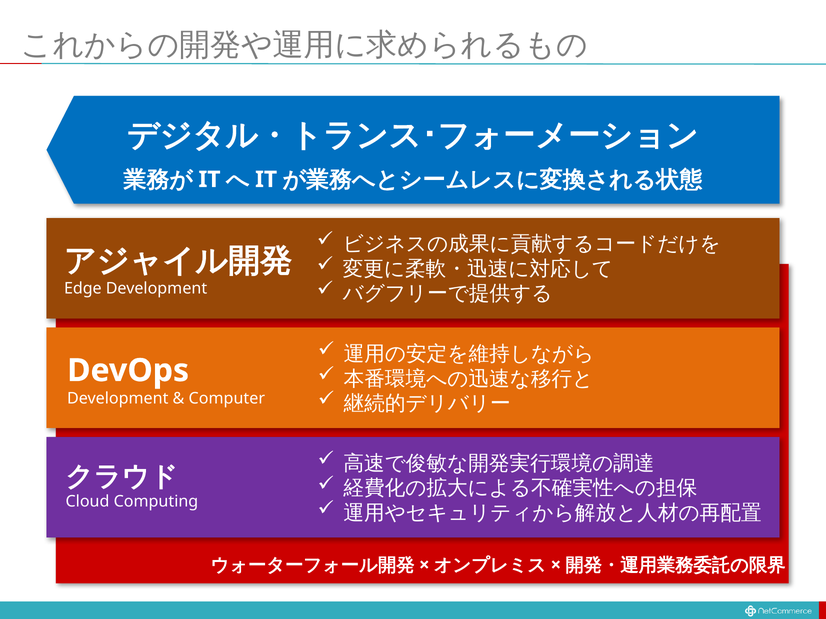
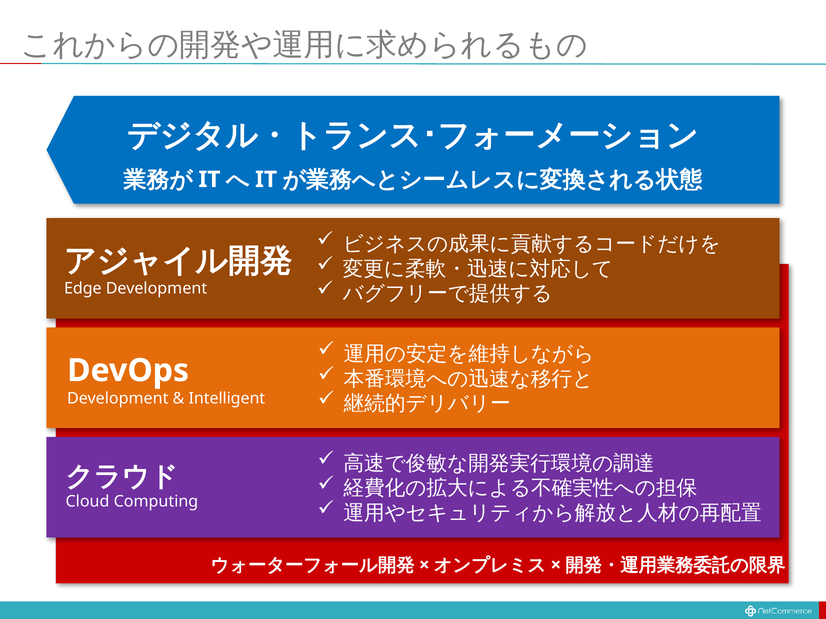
Computer: Computer -> Intelligent (227, 399)
